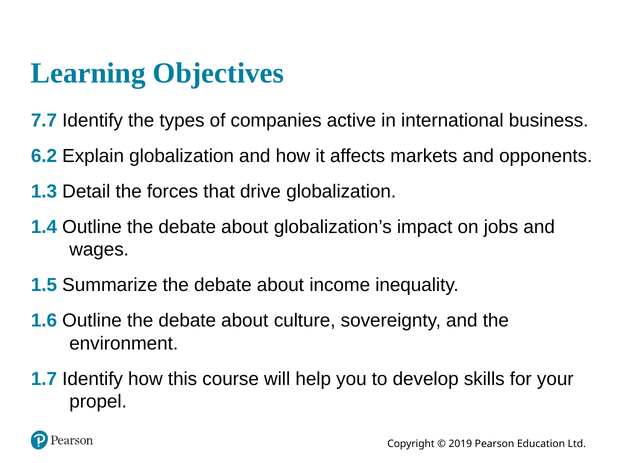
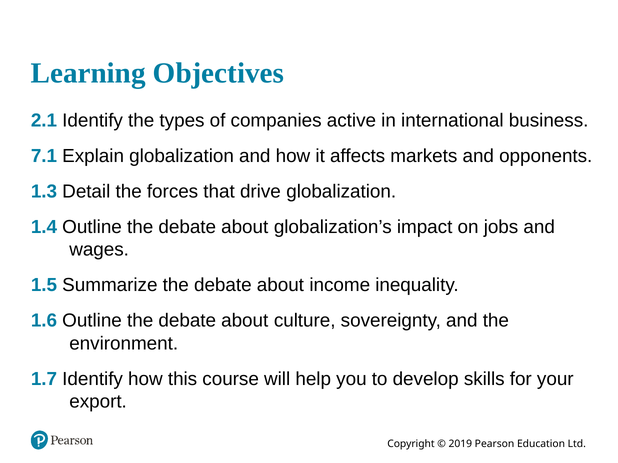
7.7: 7.7 -> 2.1 (44, 121)
6.2: 6.2 -> 7.1 (44, 156)
propel: propel -> export (98, 402)
